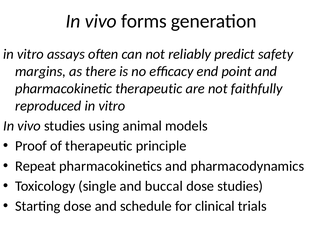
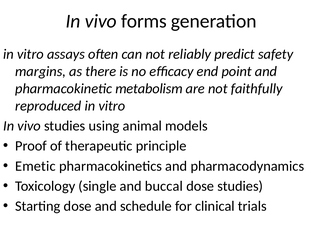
pharmacokinetic therapeutic: therapeutic -> metabolism (149, 89)
Repeat: Repeat -> Emetic (35, 166)
